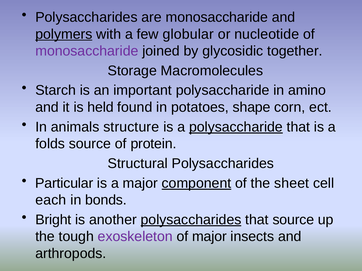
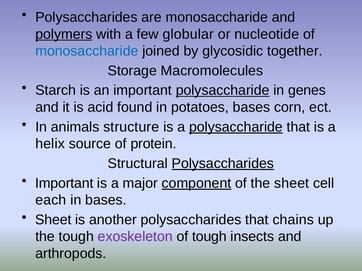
monosaccharide colour: purple -> blue (87, 51)
polysaccharide underline: none -> present (223, 91)
amino: amino -> genes (307, 91)
held: held -> acid (100, 107)
potatoes shape: shape -> bases (251, 107)
folds: folds -> helix (50, 144)
Polysaccharides underline: none -> present (223, 164)
Particular: Particular -> Important (64, 184)
in bonds: bonds -> bases (106, 200)
Bright: Bright -> Sheet (53, 220)
polysaccharides underline: present -> none (191, 220)
that source: source -> chains (293, 220)
of major: major -> tough (209, 237)
